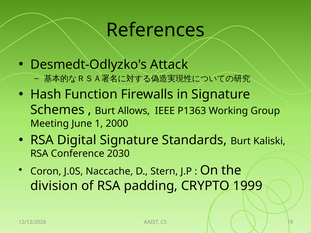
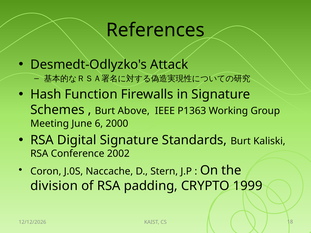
Allows: Allows -> Above (134, 111)
1: 1 -> 6 (99, 124)
2030: 2030 -> 2002 (118, 154)
